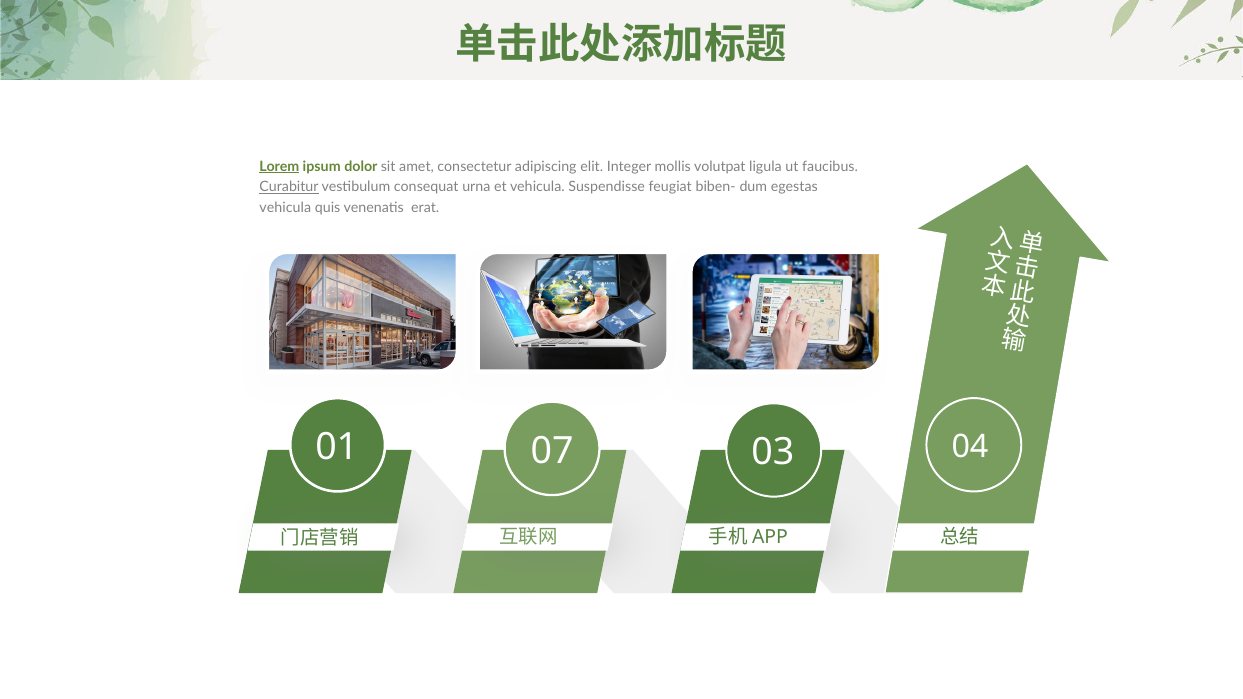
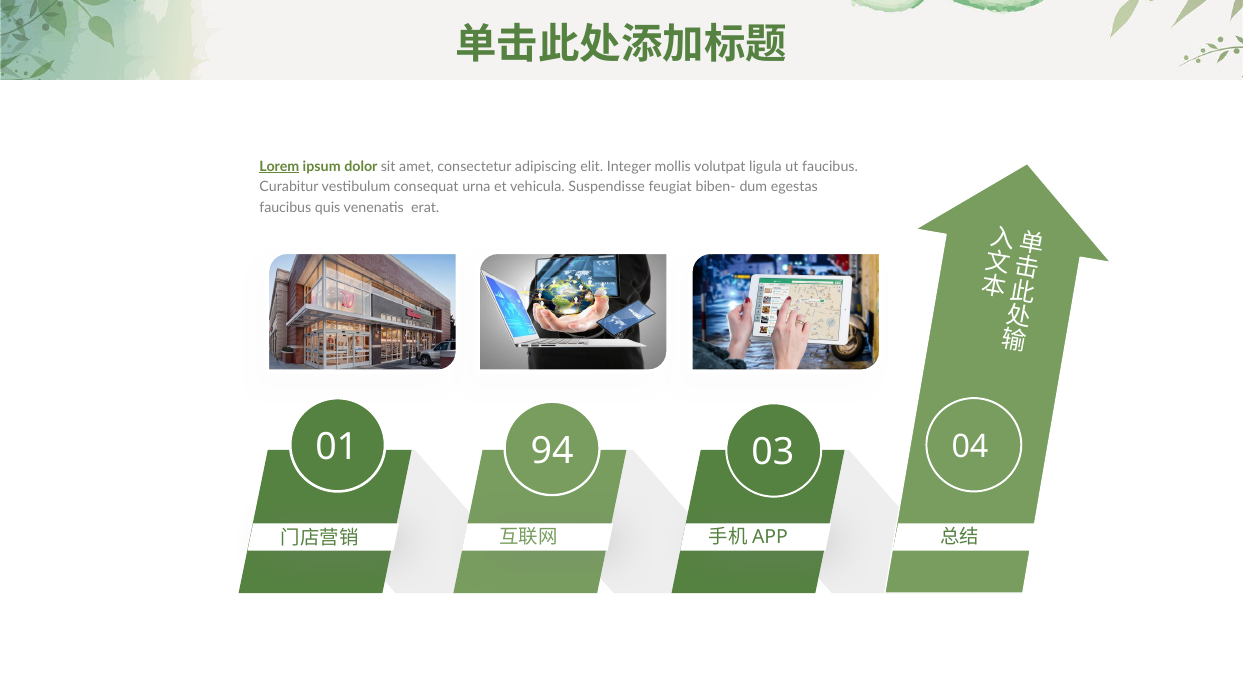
Curabitur underline: present -> none (289, 187)
vehicula: vehicula -> faucibus (285, 208)
07: 07 -> 94 (552, 451)
